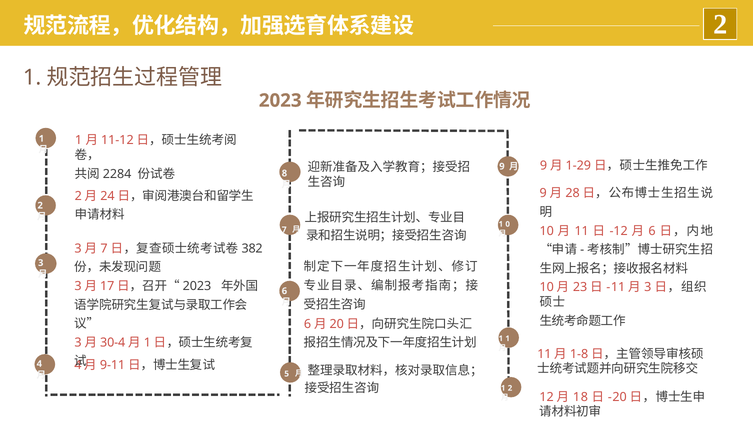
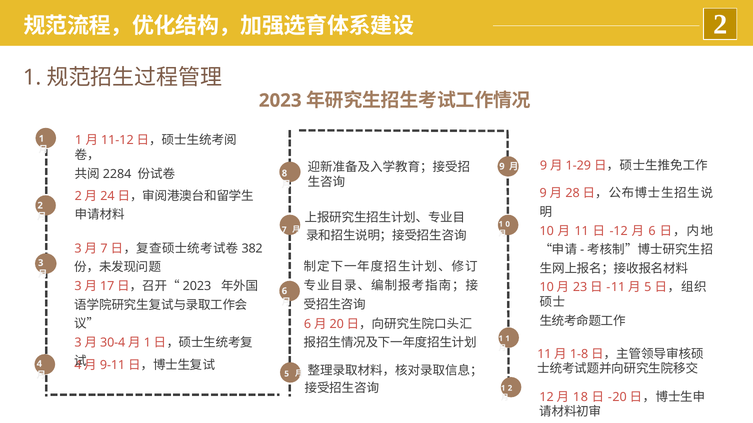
3: 3 -> 5 (648, 288)
